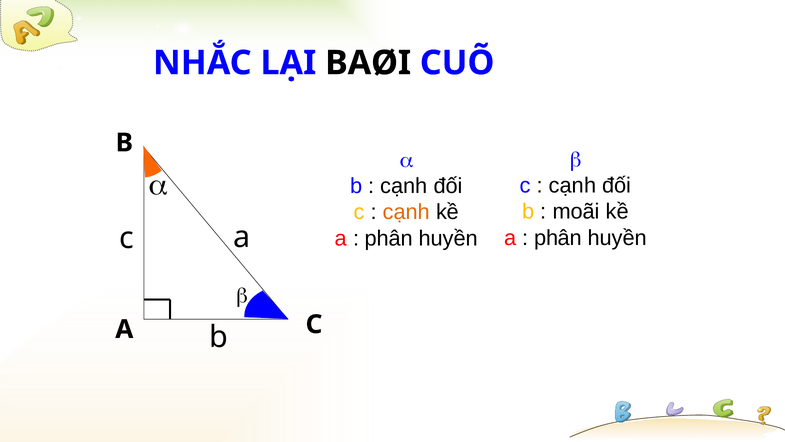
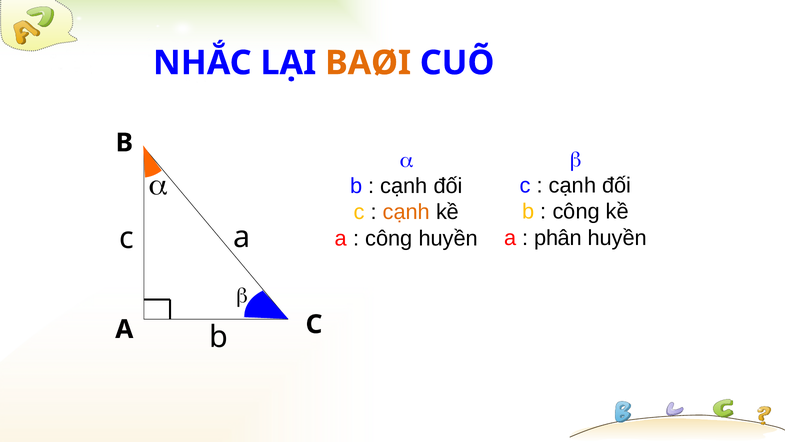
BAØI colour: black -> orange (368, 63)
moãi: moãi -> công (576, 212)
phân: phân -> công (389, 238)
